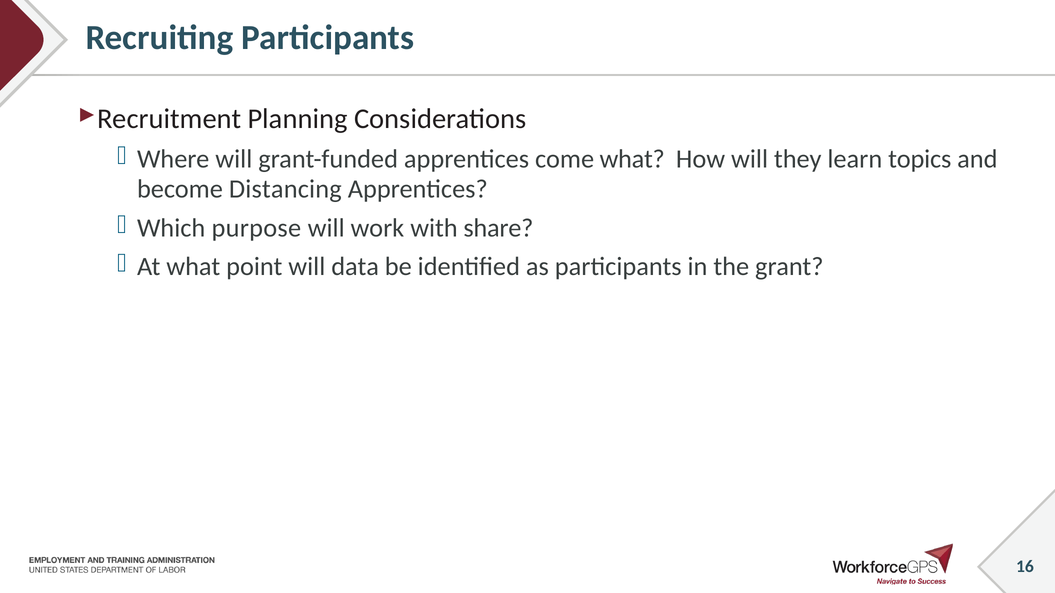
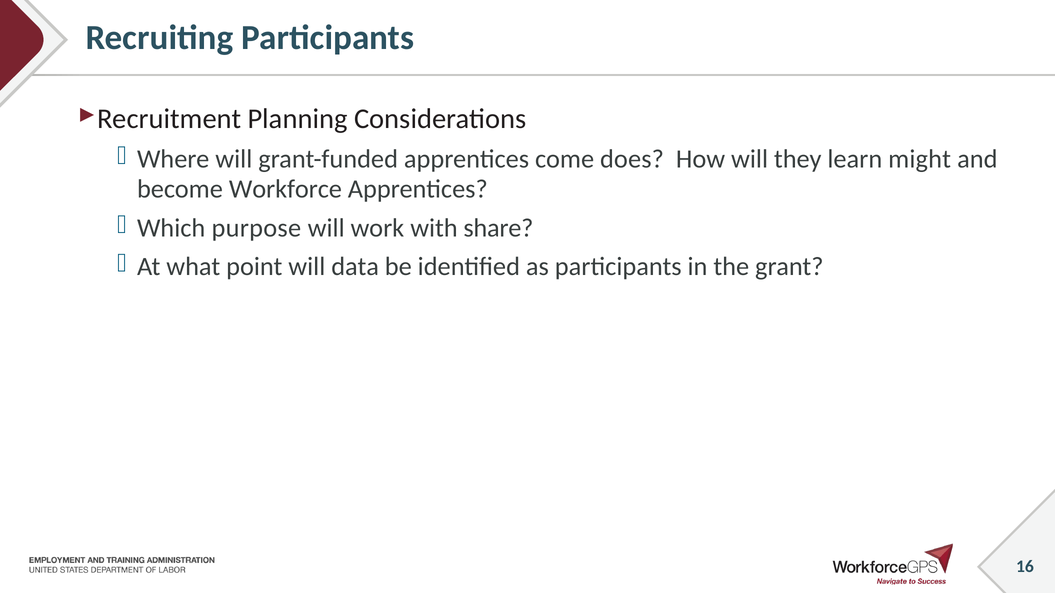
come what: what -> does (632, 159)
topics: topics -> might (920, 159)
Distancing: Distancing -> Workforce (285, 189)
